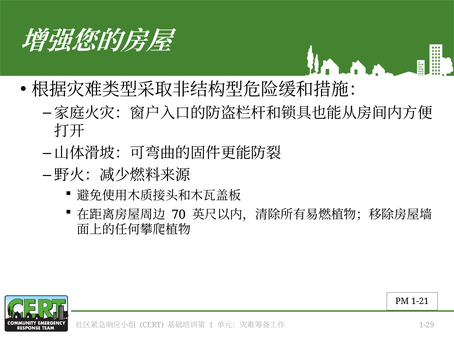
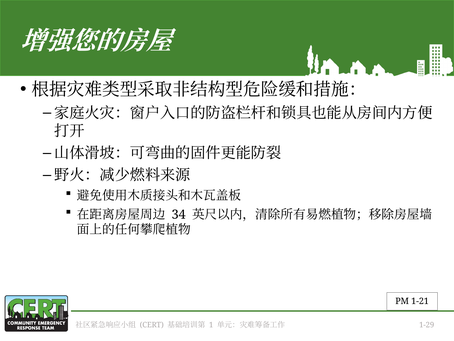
70: 70 -> 34 (179, 214)
